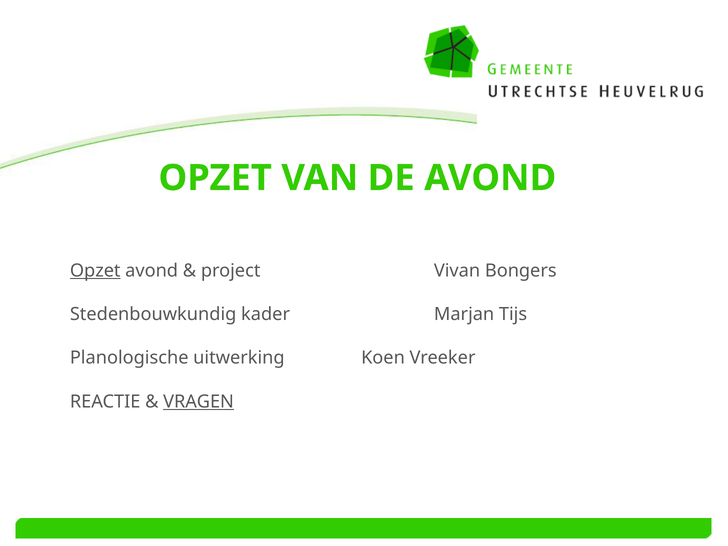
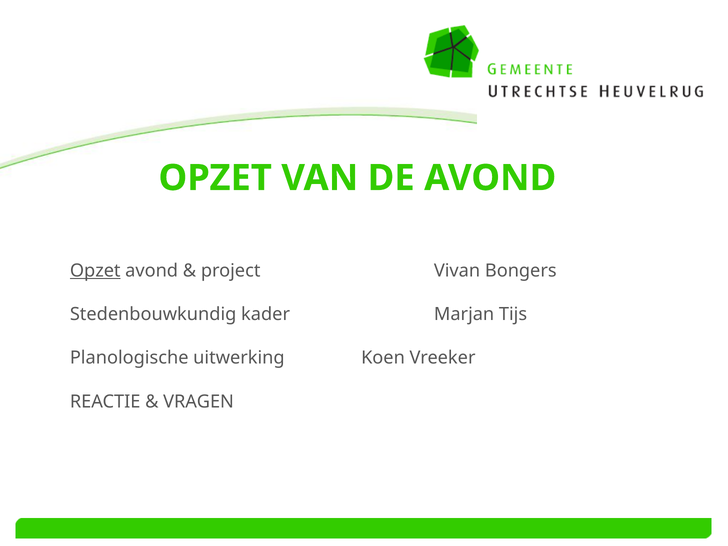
VRAGEN underline: present -> none (199, 402)
